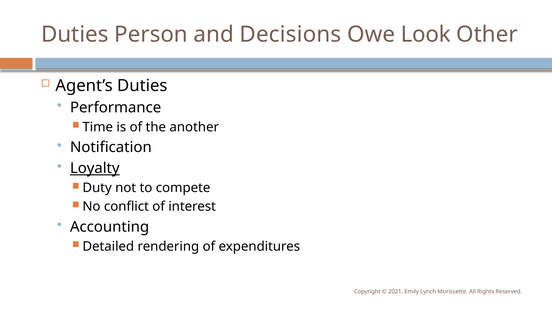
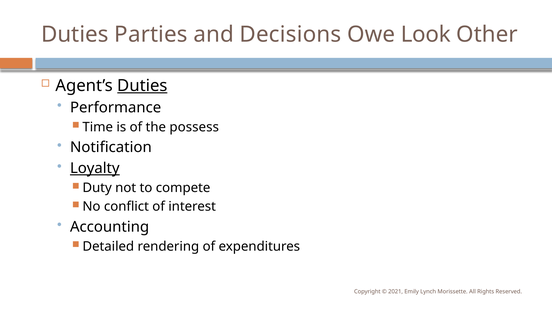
Person: Person -> Parties (151, 34)
Duties underline: none -> present (142, 86)
another: another -> possess (194, 127)
